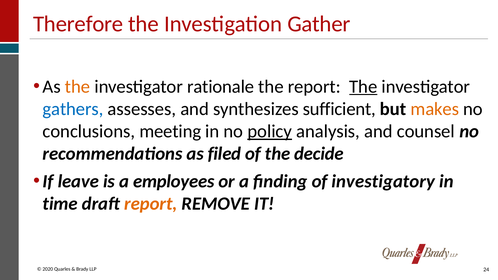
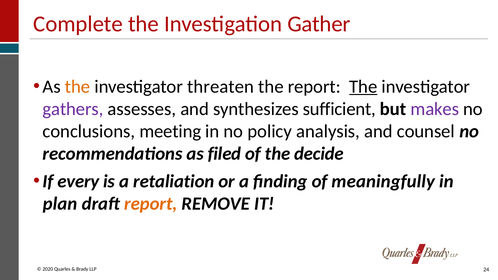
Therefore: Therefore -> Complete (78, 24)
rationale: rationale -> threaten (221, 87)
gathers colour: blue -> purple (73, 109)
makes colour: orange -> purple (435, 109)
policy underline: present -> none (270, 131)
leave: leave -> every (78, 181)
employees: employees -> retaliation (174, 181)
investigatory: investigatory -> meaningfully (383, 181)
time: time -> plan (60, 204)
